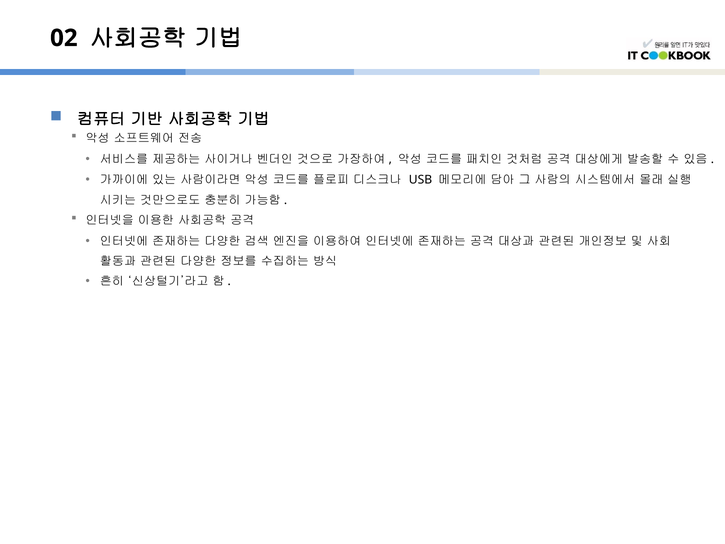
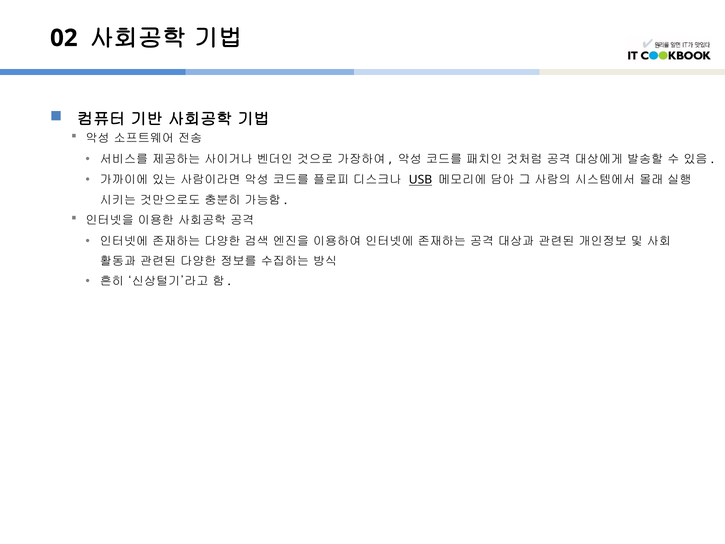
USB underline: none -> present (420, 180)
